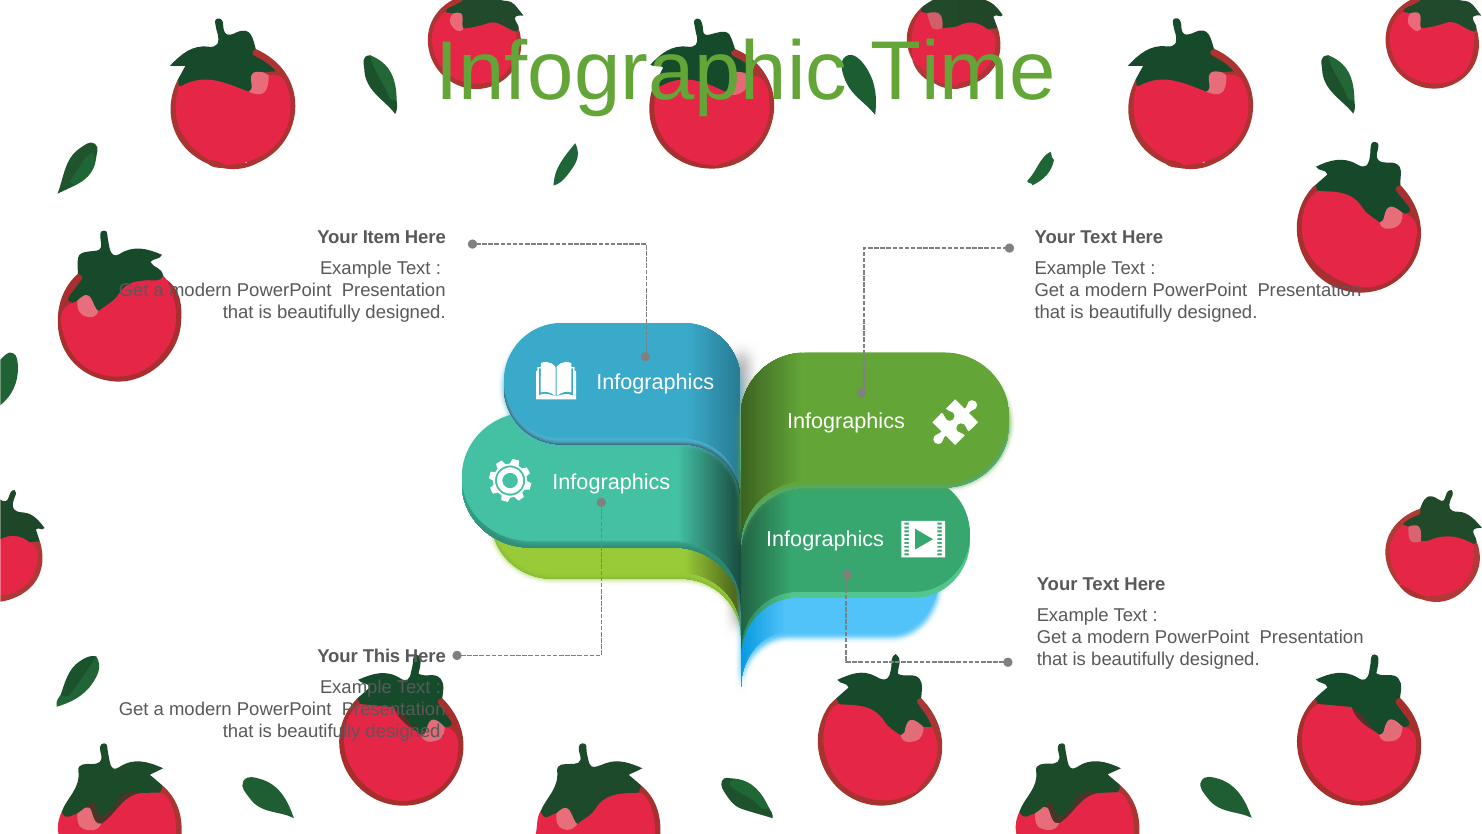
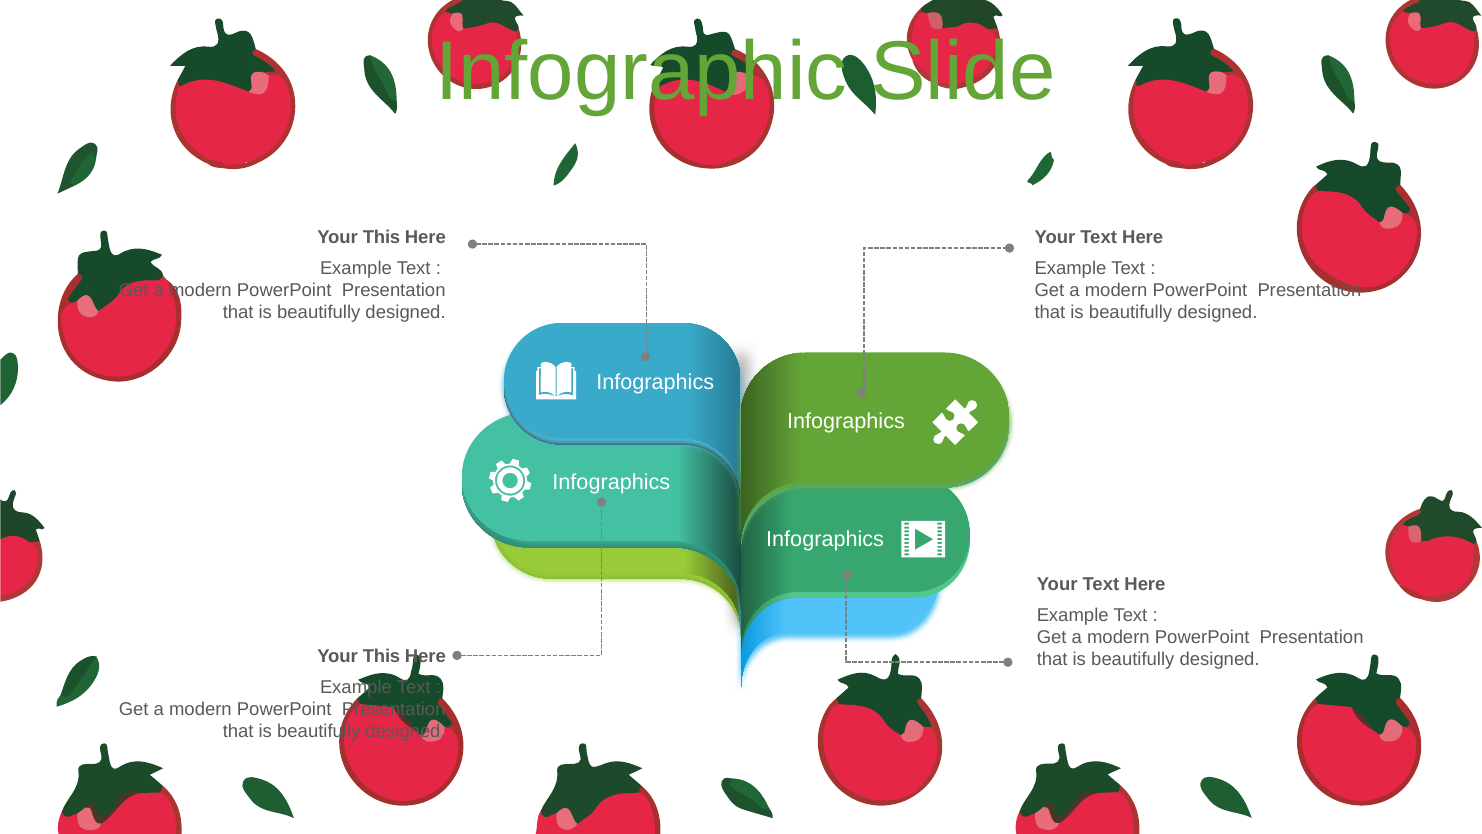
Time: Time -> Slide (963, 72)
Item: Item -> This (382, 237)
